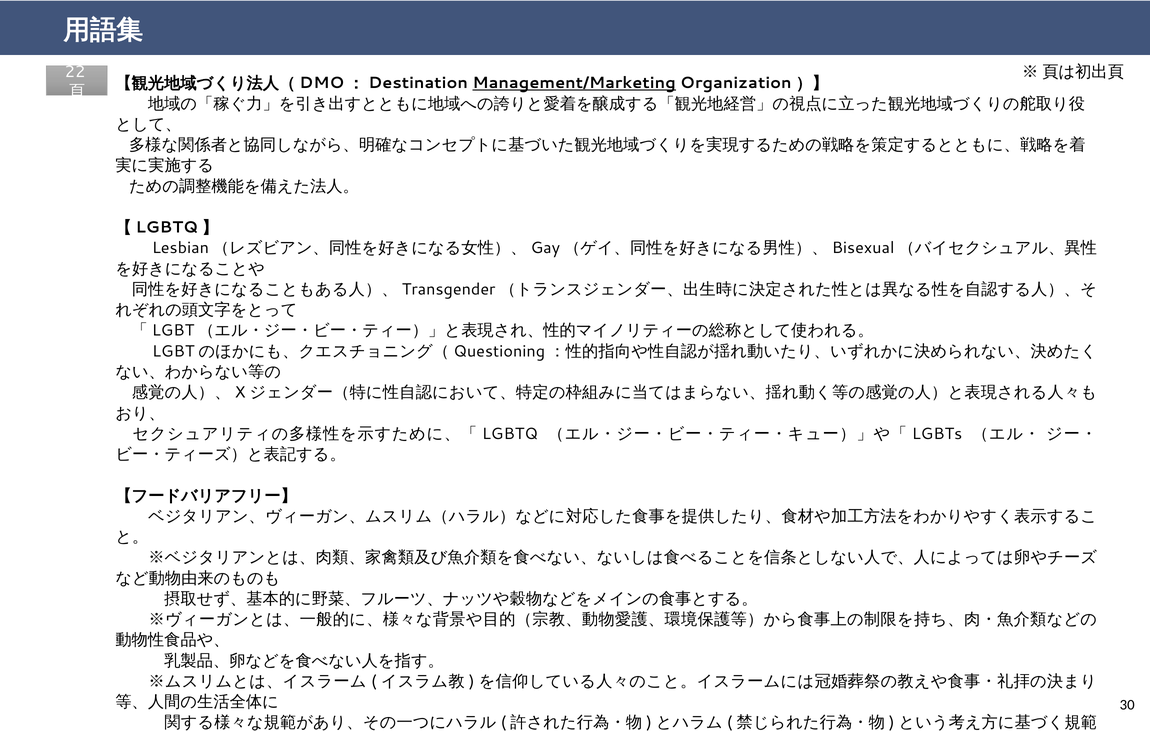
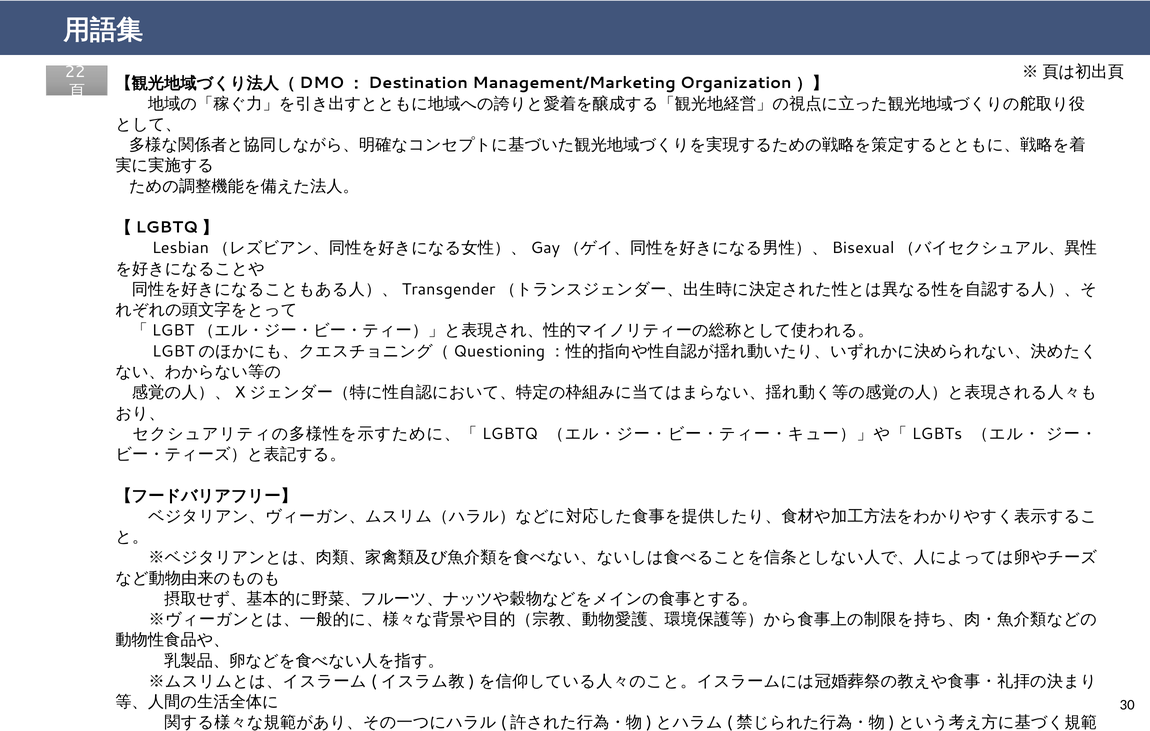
Management/Marketing underline: present -> none (574, 83)
